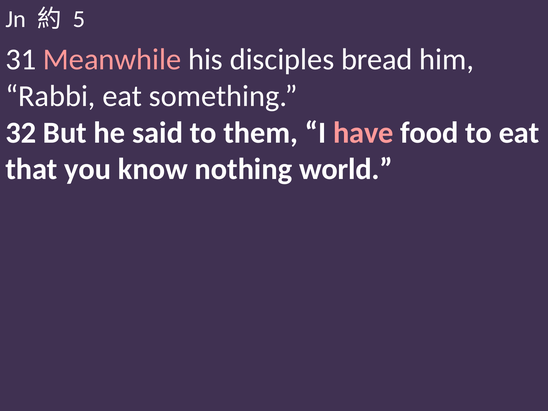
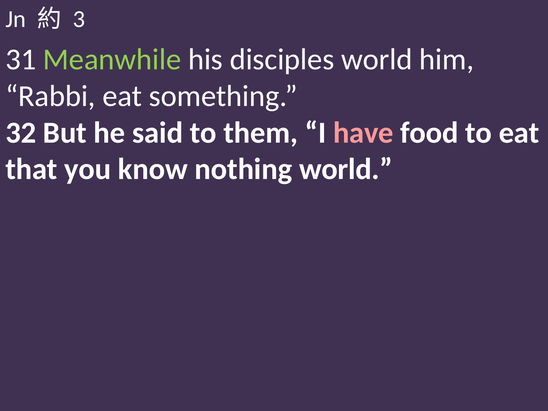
5: 5 -> 3 (79, 19)
Meanwhile colour: pink -> light green (112, 60)
disciples bread: bread -> world (377, 60)
